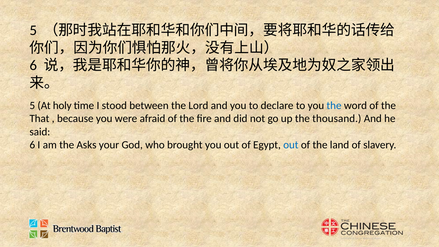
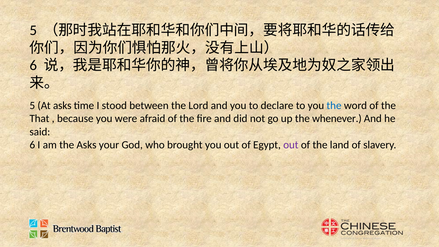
At holy: holy -> asks (62, 105)
thousand: thousand -> whenever (337, 119)
out colour: blue -> purple (291, 145)
